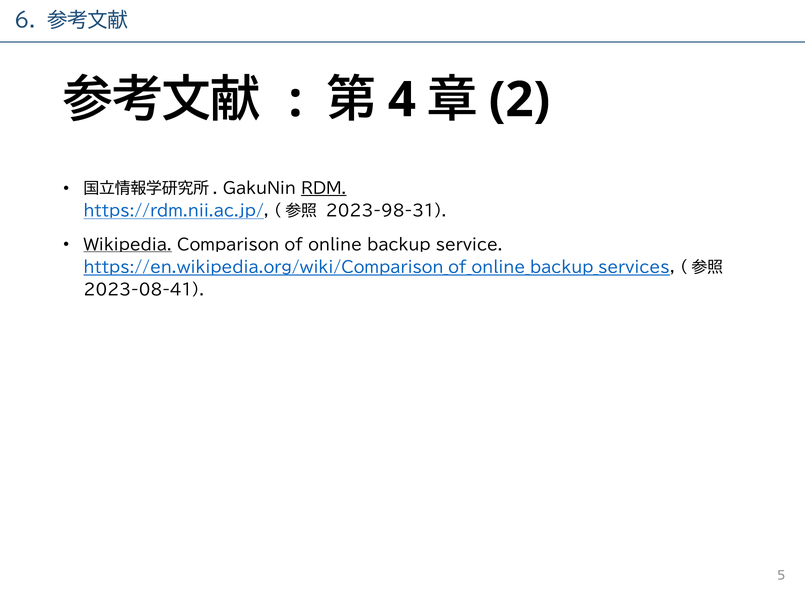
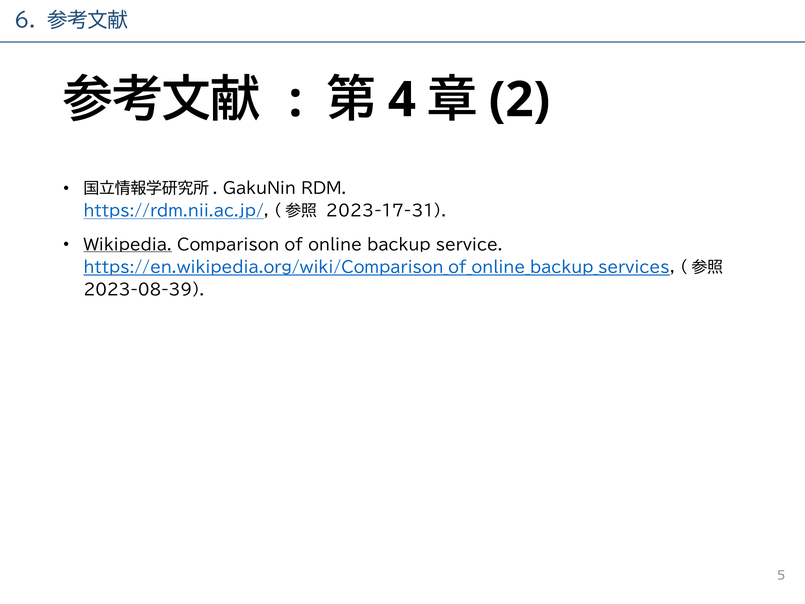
RDM underline: present -> none (324, 189)
2023-98-31: 2023-98-31 -> 2023-17-31 (386, 211)
2023-08-41: 2023-08-41 -> 2023-08-39 (144, 290)
